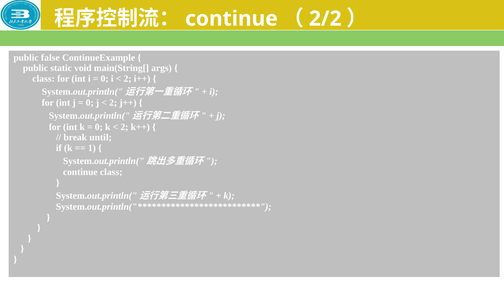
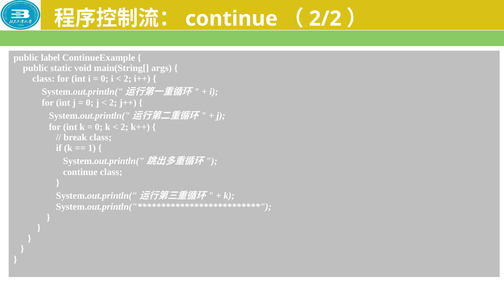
false: false -> label (50, 58)
break until: until -> class (101, 137)
